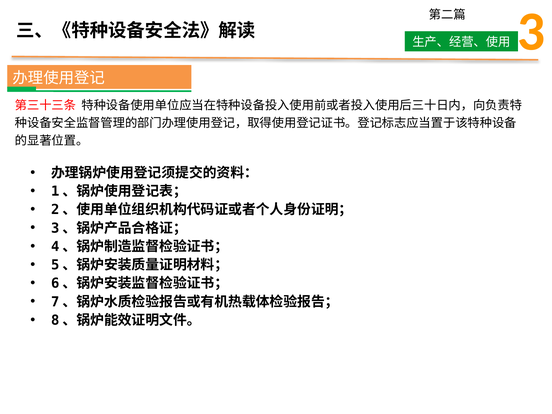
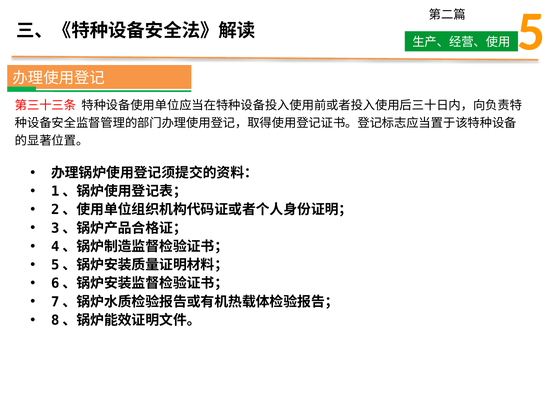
3: 3 -> 5 (531, 32)
